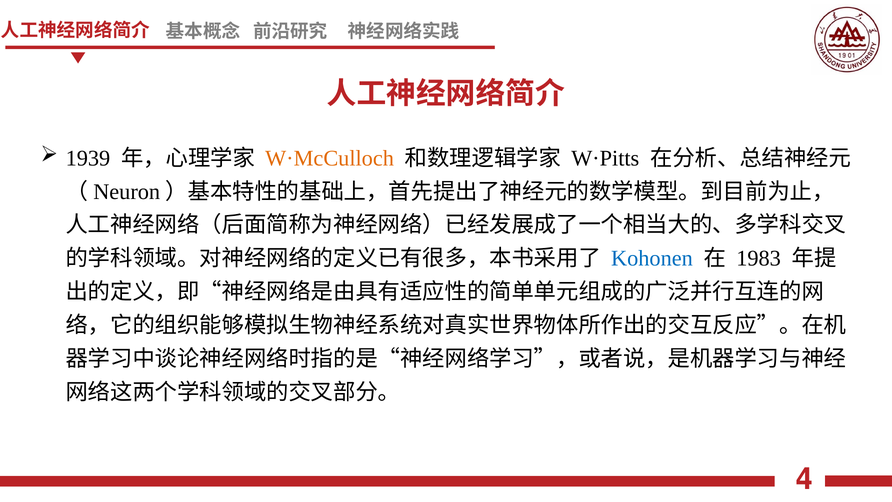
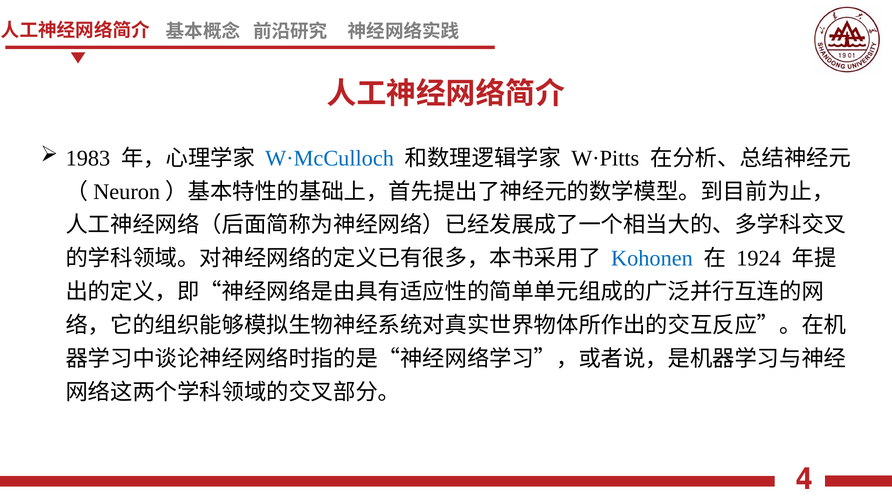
1939: 1939 -> 1983 (88, 158)
W·McCulloch colour: orange -> blue (330, 158)
1983: 1983 -> 1924 (759, 258)
